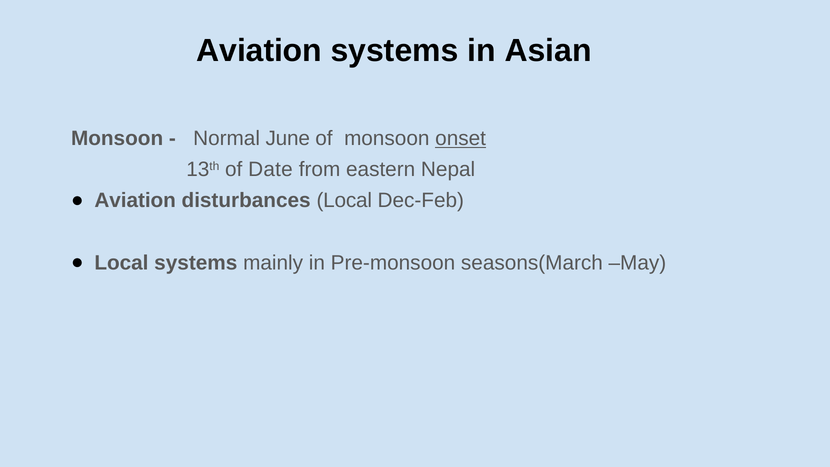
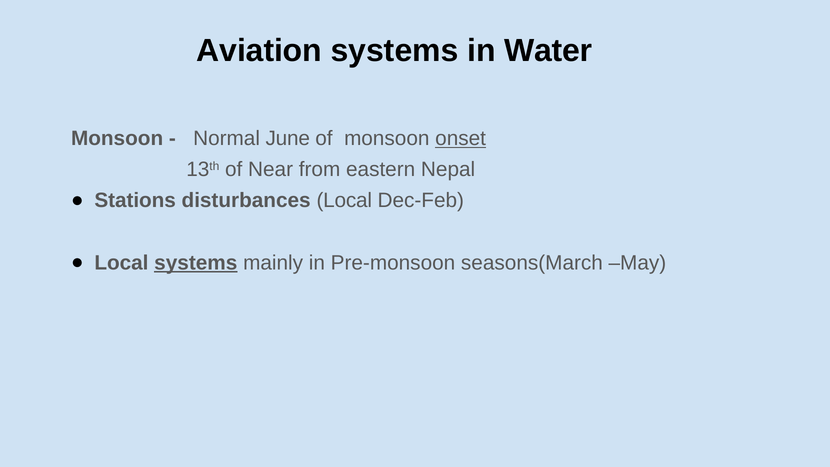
Asian: Asian -> Water (548, 51)
Date: Date -> Near (271, 170)
Aviation: Aviation -> Stations (135, 201)
systems underline: none -> present (196, 263)
